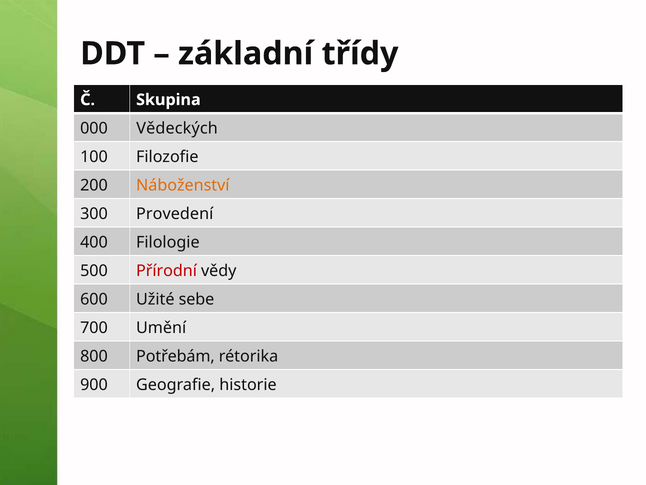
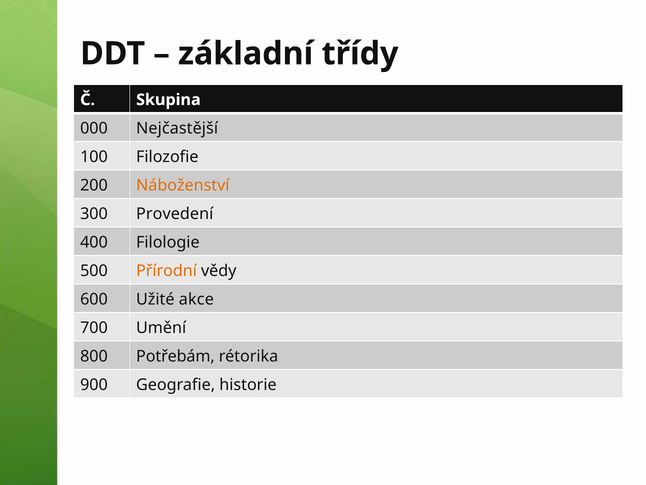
Vědeckých: Vědeckých -> Nejčastější (177, 128)
Přírodní colour: red -> orange (167, 270)
sebe: sebe -> akce (196, 299)
